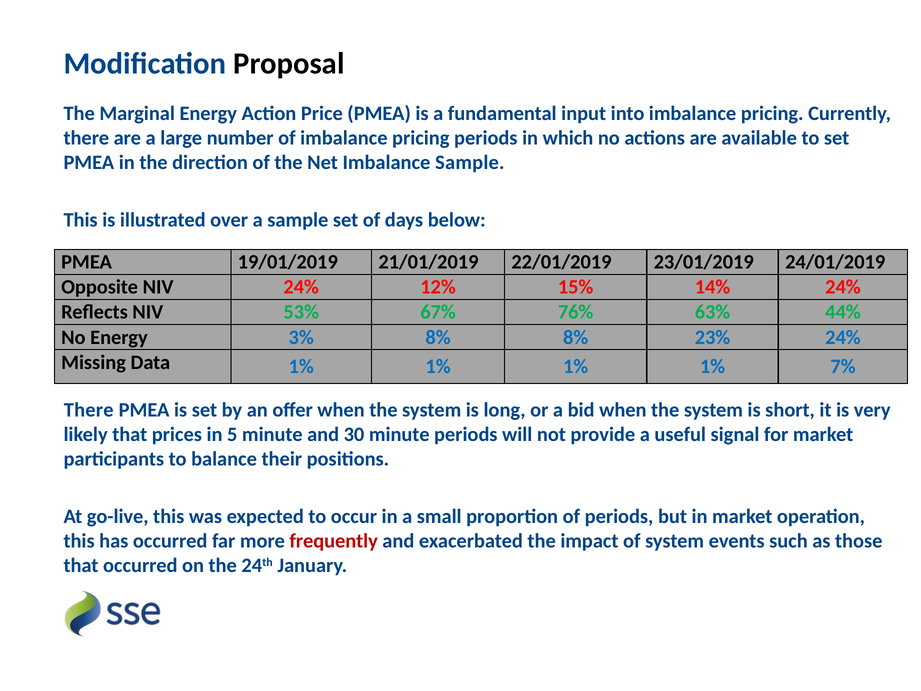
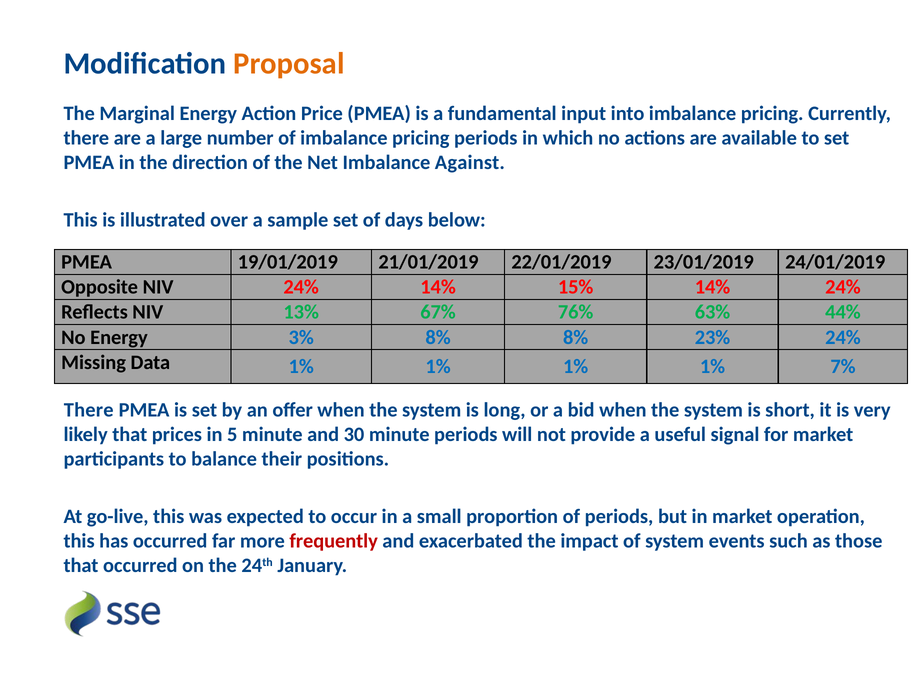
Proposal colour: black -> orange (289, 64)
Imbalance Sample: Sample -> Against (470, 163)
24% 12%: 12% -> 14% (438, 287)
53%: 53% -> 13% (301, 312)
